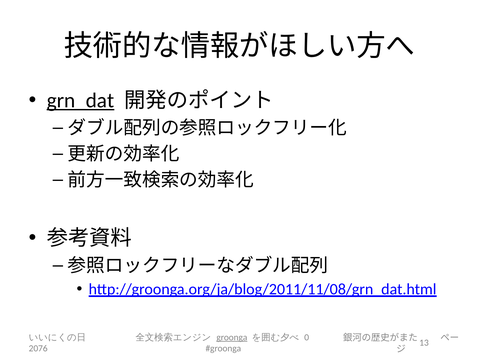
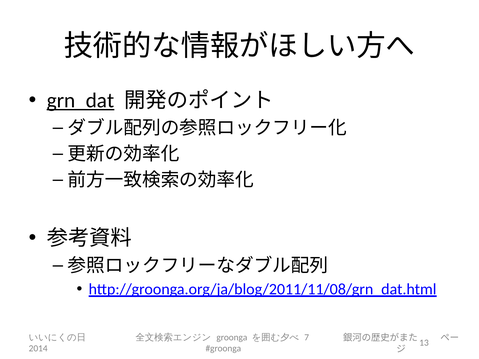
groonga underline: present -> none (232, 338)
0: 0 -> 7 (307, 338)
2076: 2076 -> 2014 (38, 349)
